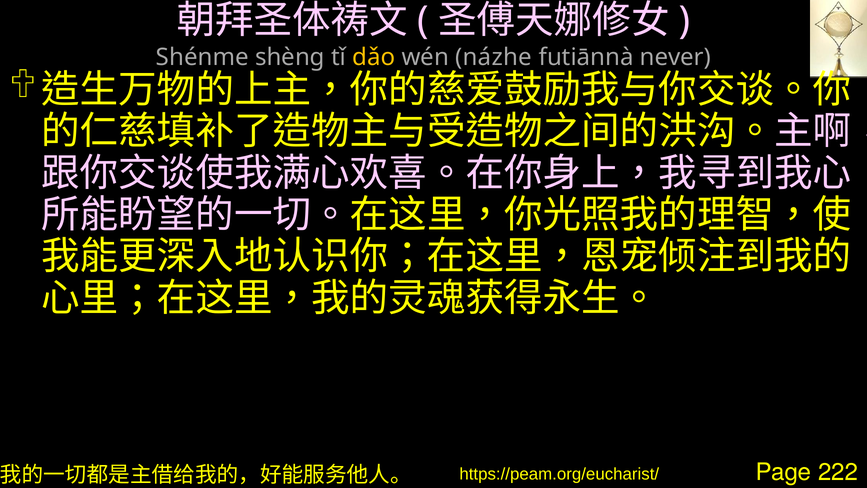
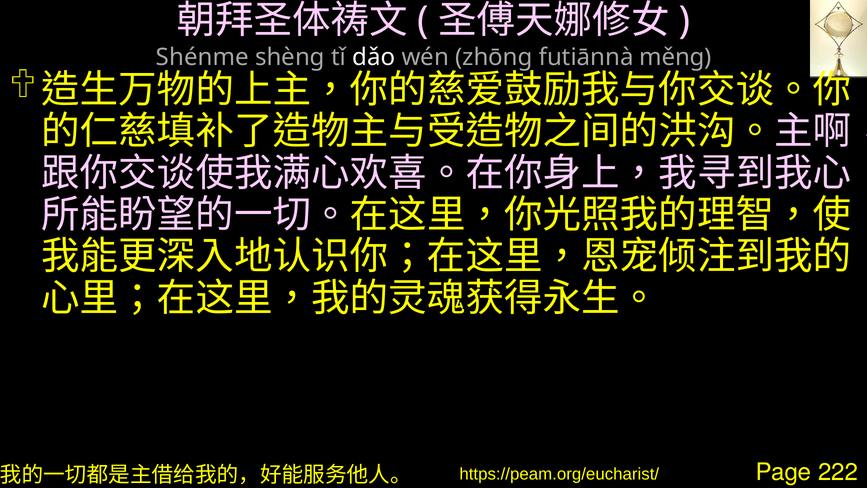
dǎo colour: yellow -> white (374, 57)
názhe: názhe -> zhōng (494, 57)
never: never -> měng (676, 57)
